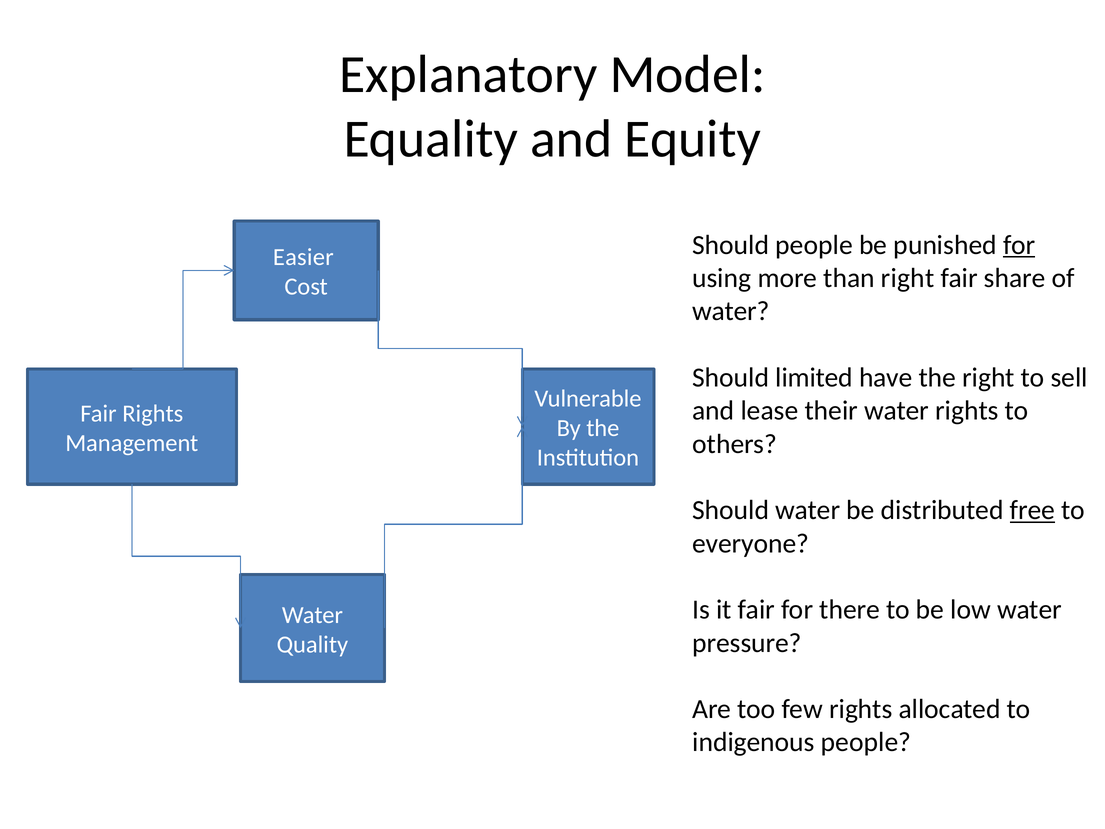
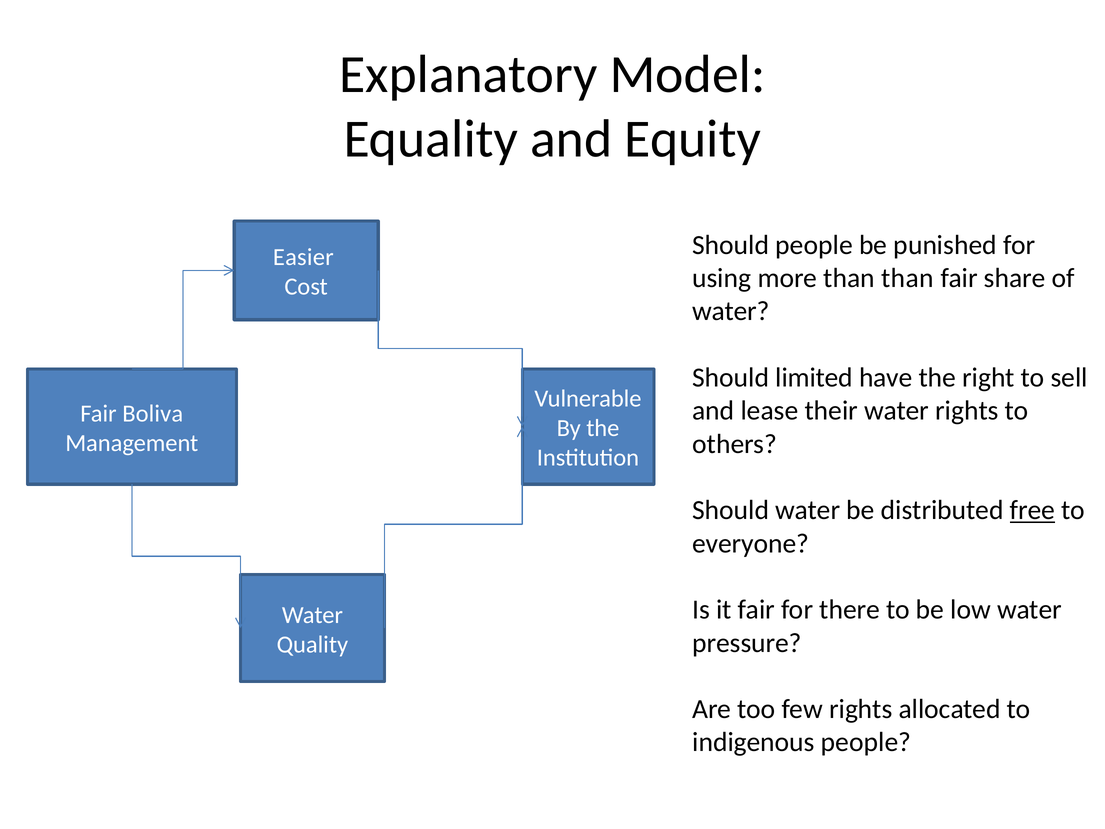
for underline: present -> none (1019, 245)
than right: right -> than (908, 278)
Fair Rights: Rights -> Boliva (153, 414)
